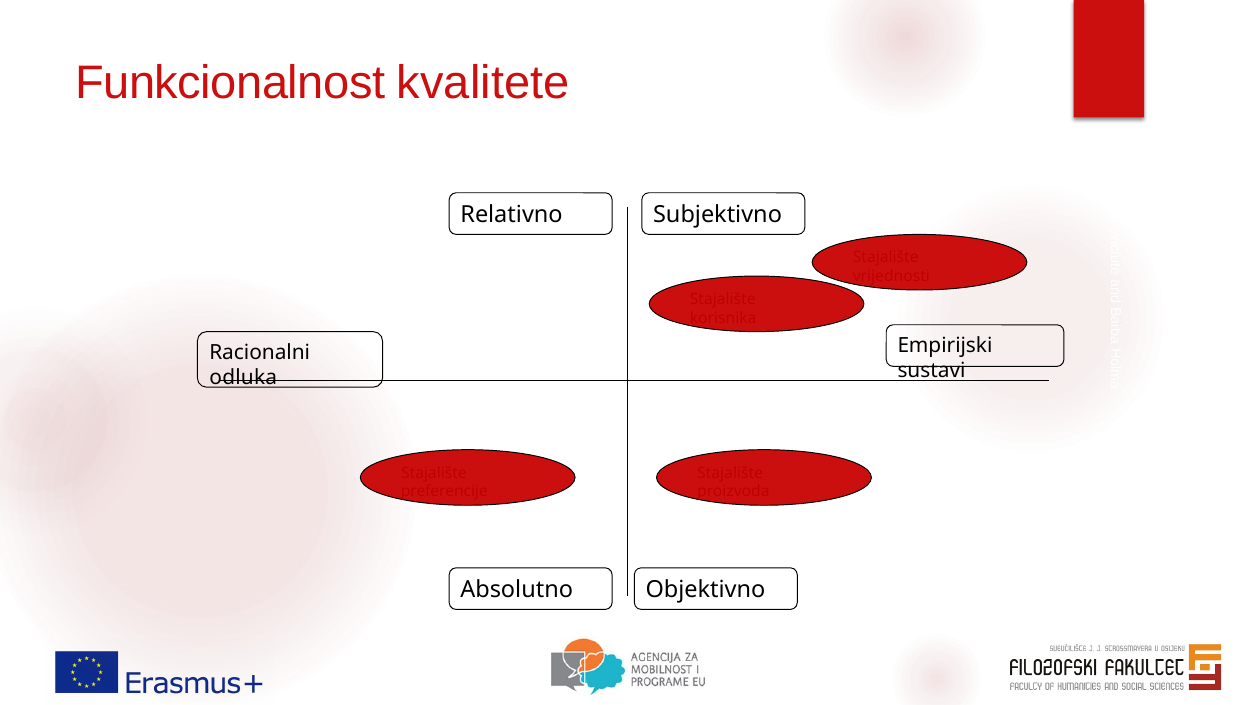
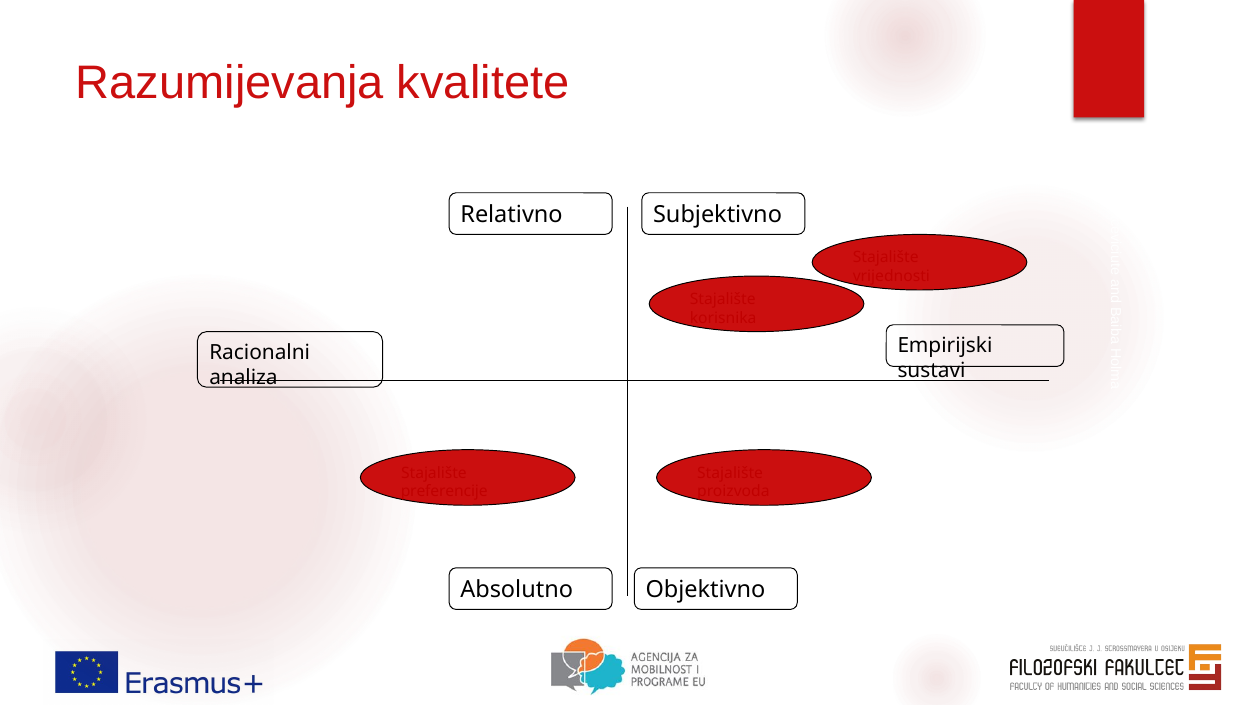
Funkcionalnost: Funkcionalnost -> Razumijevanja (230, 83)
odluka: odluka -> analiza (243, 378)
